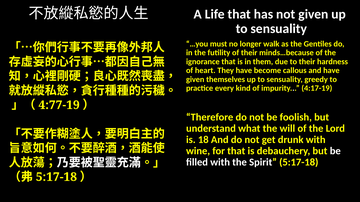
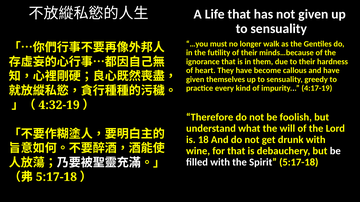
4:77-19: 4:77-19 -> 4:32-19 (59, 105)
